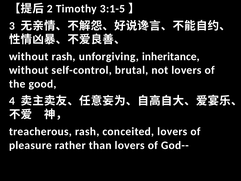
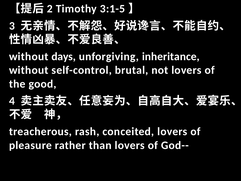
without rash: rash -> days (64, 56)
